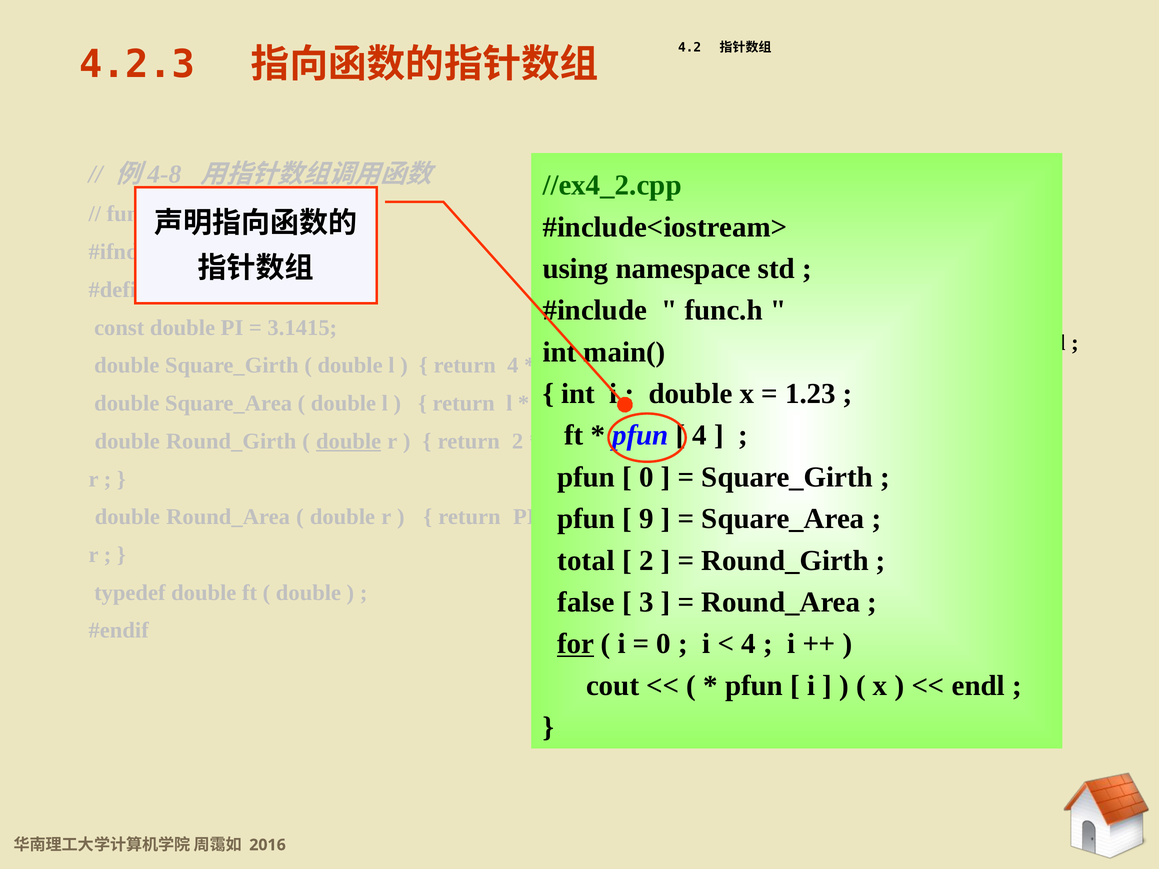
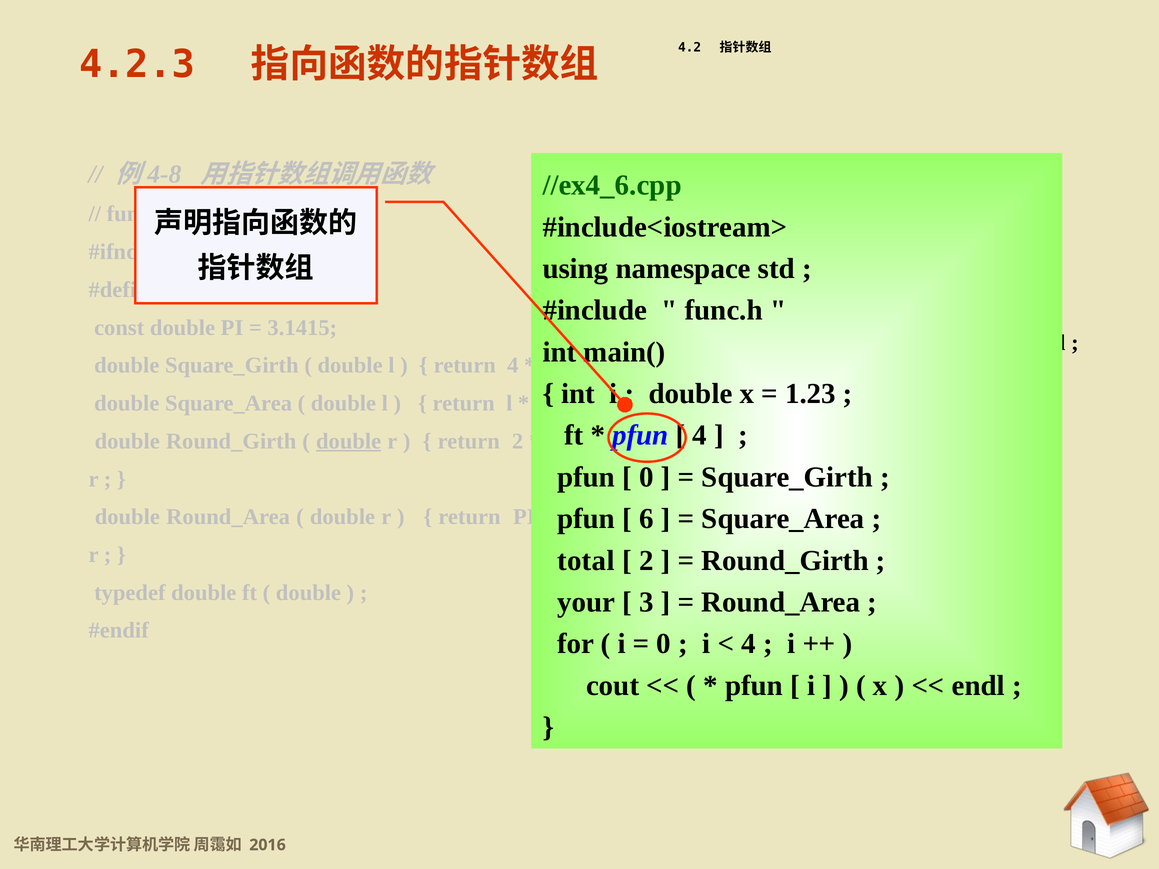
//ex4_2.cpp: //ex4_2.cpp -> //ex4_6.cpp (612, 185)
9: 9 -> 6 (646, 519)
false: false -> your (586, 602)
for underline: present -> none (576, 644)
